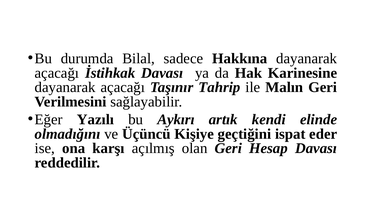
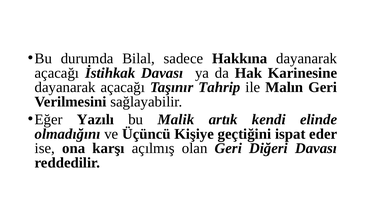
Aykırı: Aykırı -> Malik (176, 120)
Hesap: Hesap -> Diğeri (268, 148)
